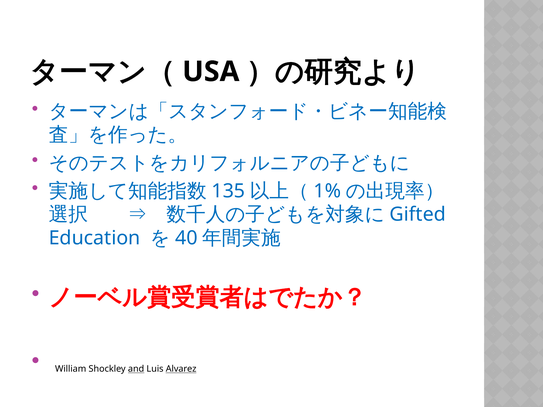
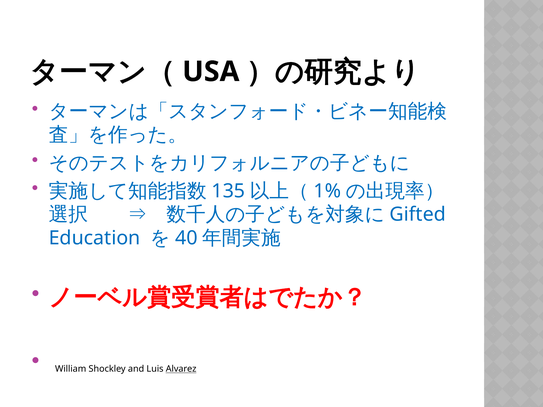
and underline: present -> none (136, 369)
